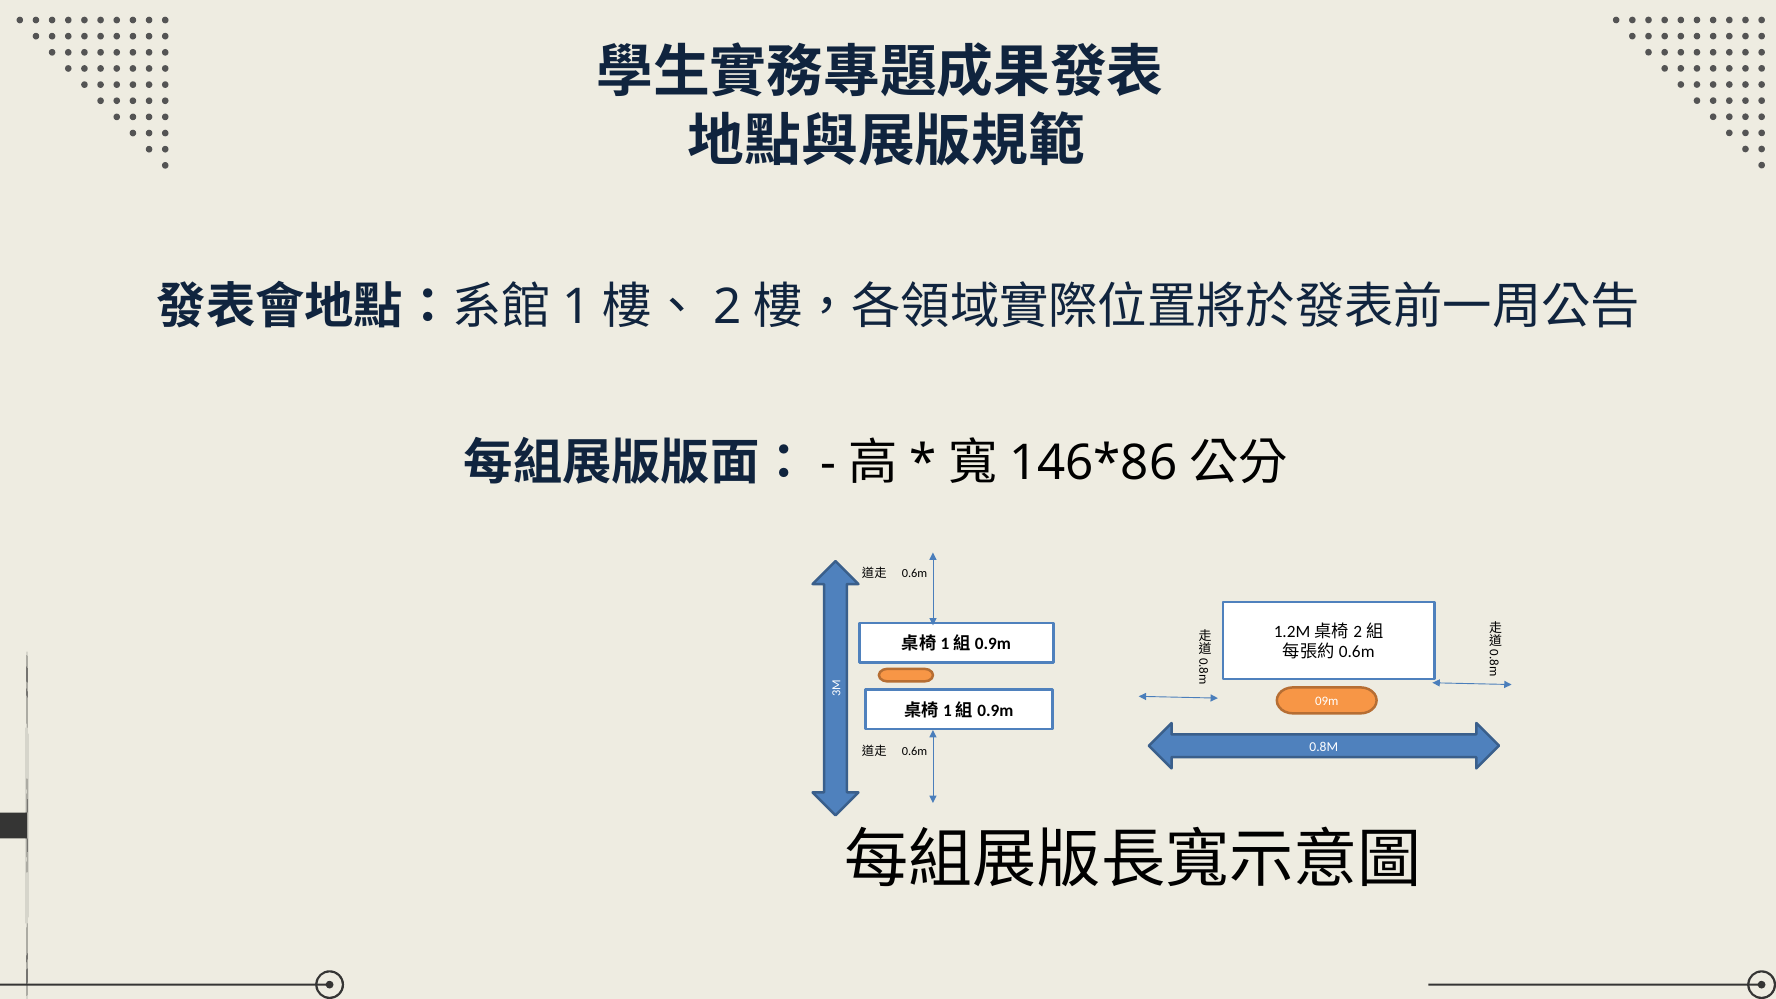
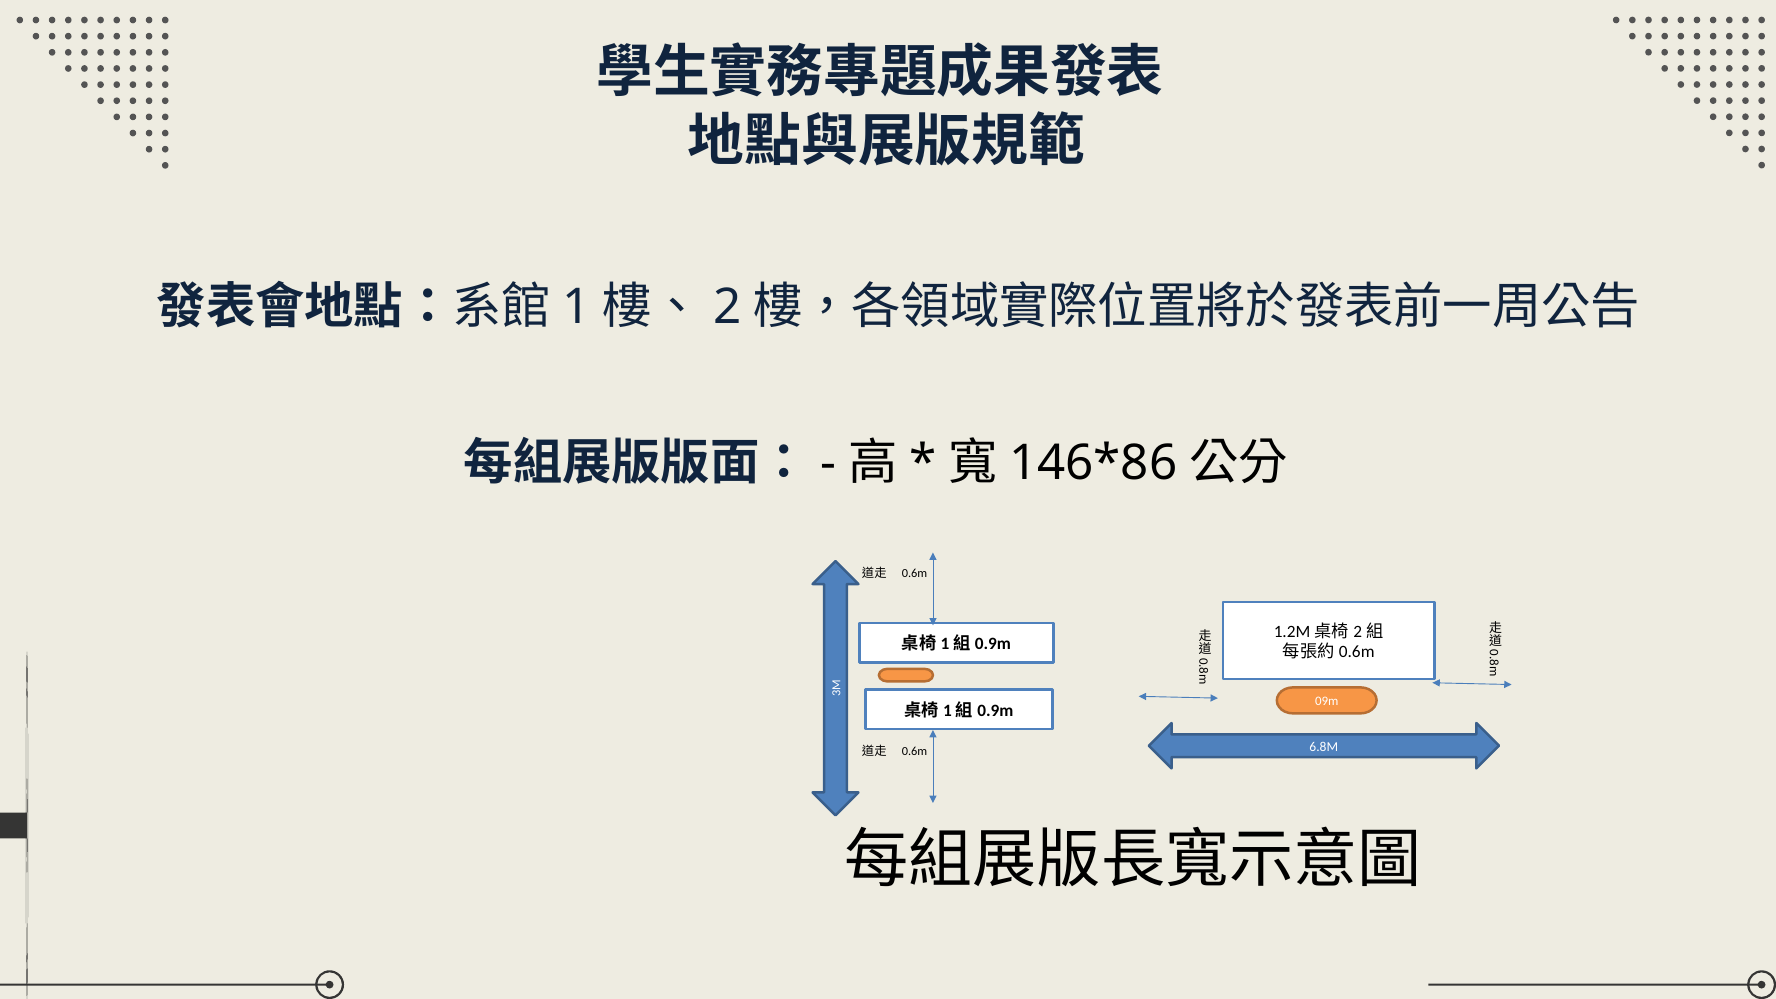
0.8M: 0.8M -> 6.8M (1324, 747)
